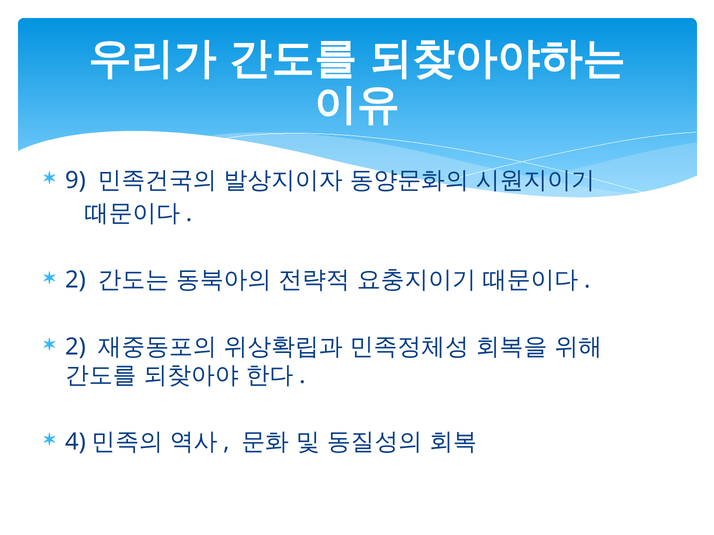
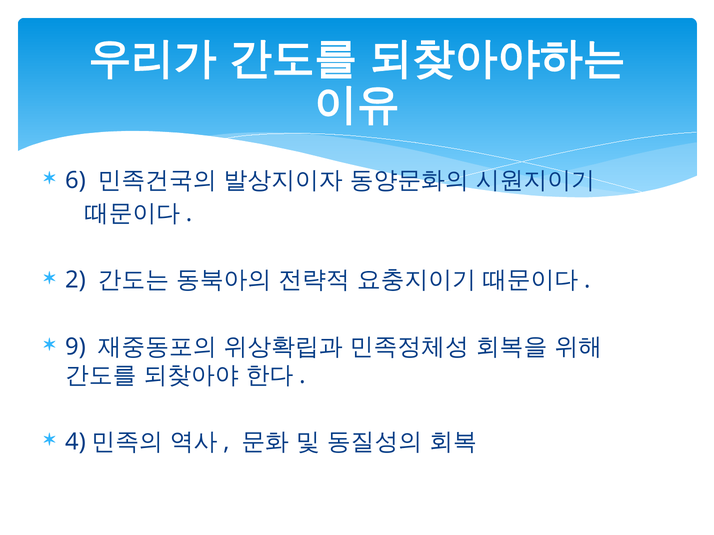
9: 9 -> 6 (75, 180)
2: 2 -> 9 (75, 347)
